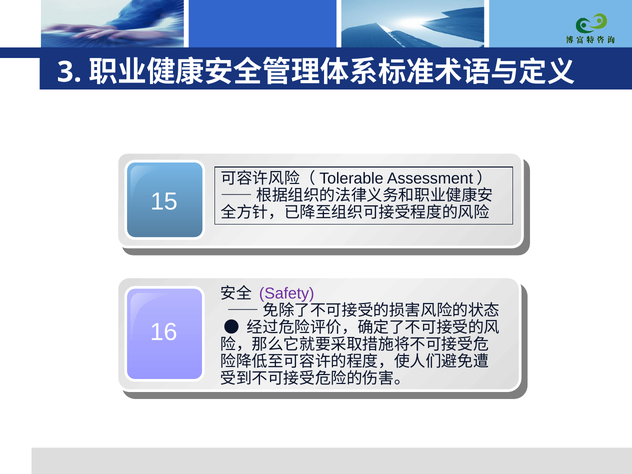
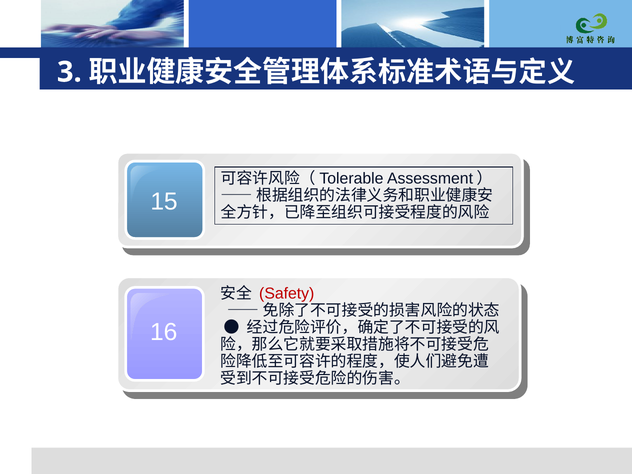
Safety colour: purple -> red (287, 293)
